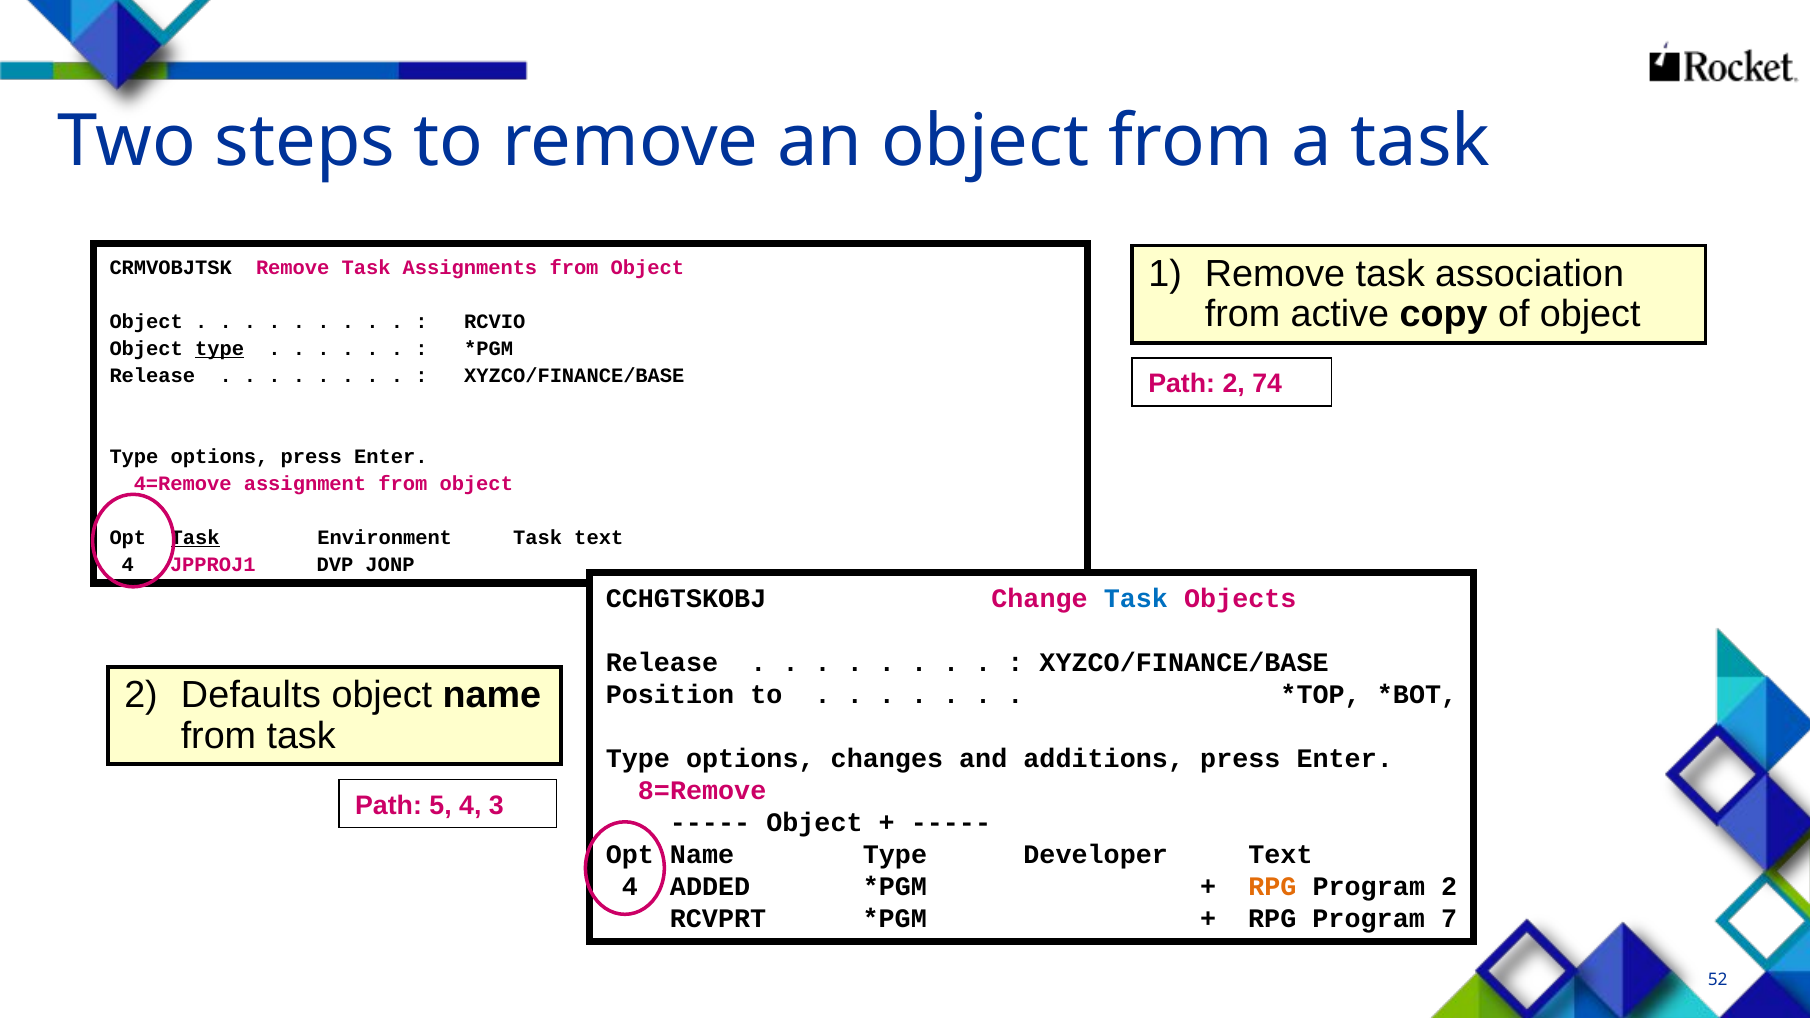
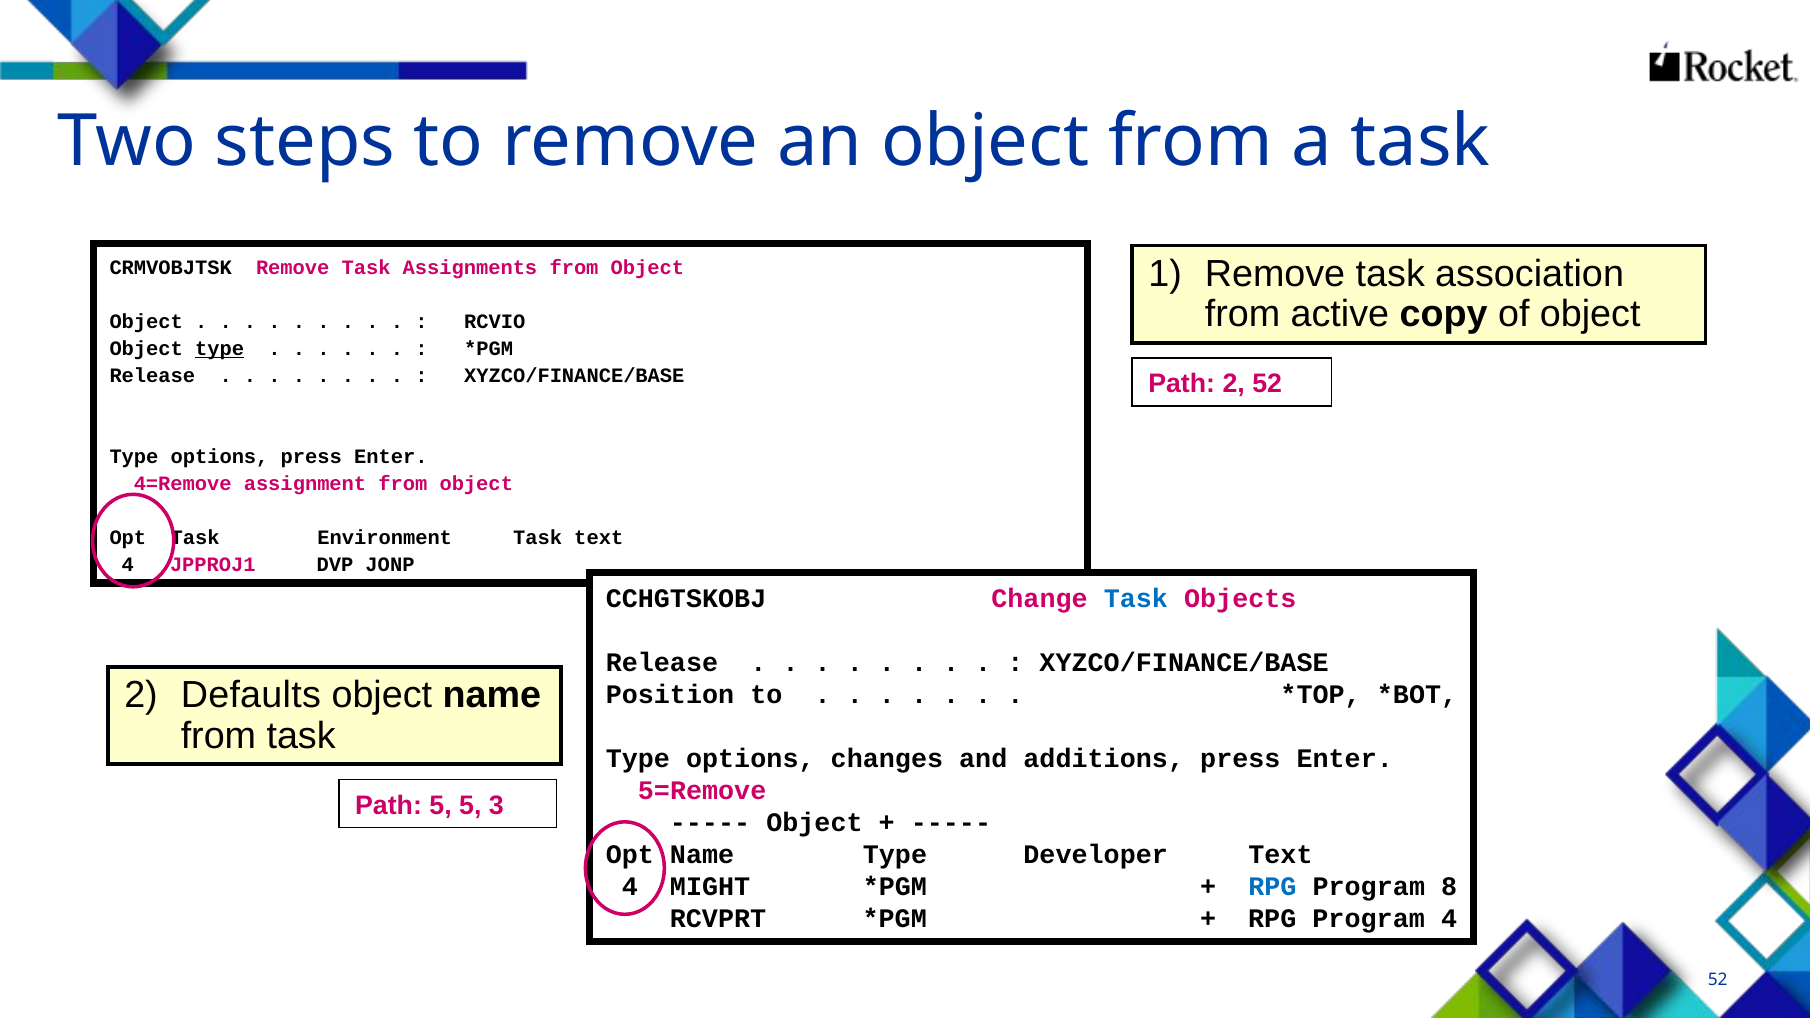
2 74: 74 -> 52 (1267, 384)
Task underline: present -> none (195, 538)
8=Remove: 8=Remove -> 5=Remove (702, 791)
5 4: 4 -> 5 (470, 805)
ADDED: ADDED -> MIGHT (710, 887)
RPG colour: orange -> blue (1272, 887)
Program 2: 2 -> 8 (1449, 887)
Program 7: 7 -> 4 (1449, 919)
